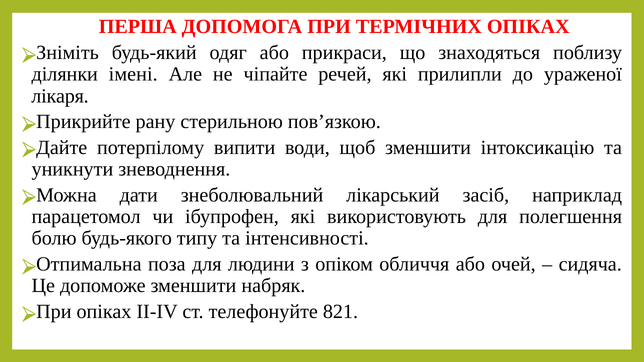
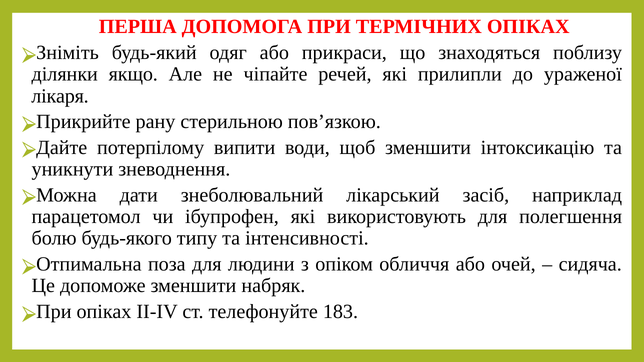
імені: імені -> якщо (133, 74)
821: 821 -> 183 (340, 312)
